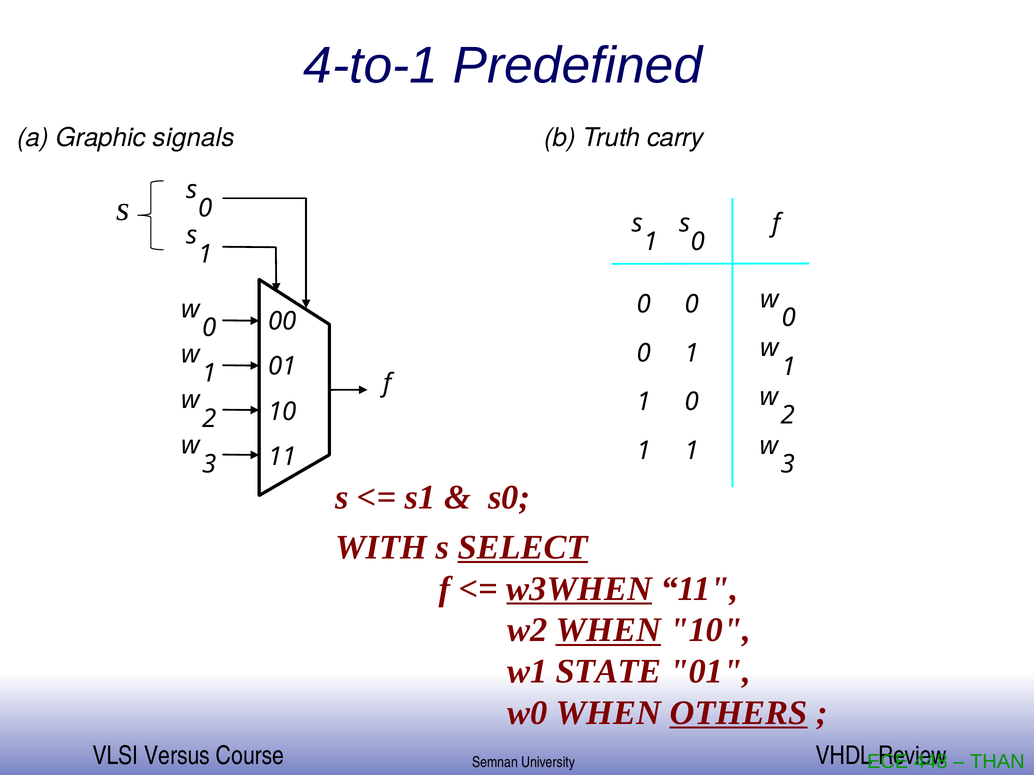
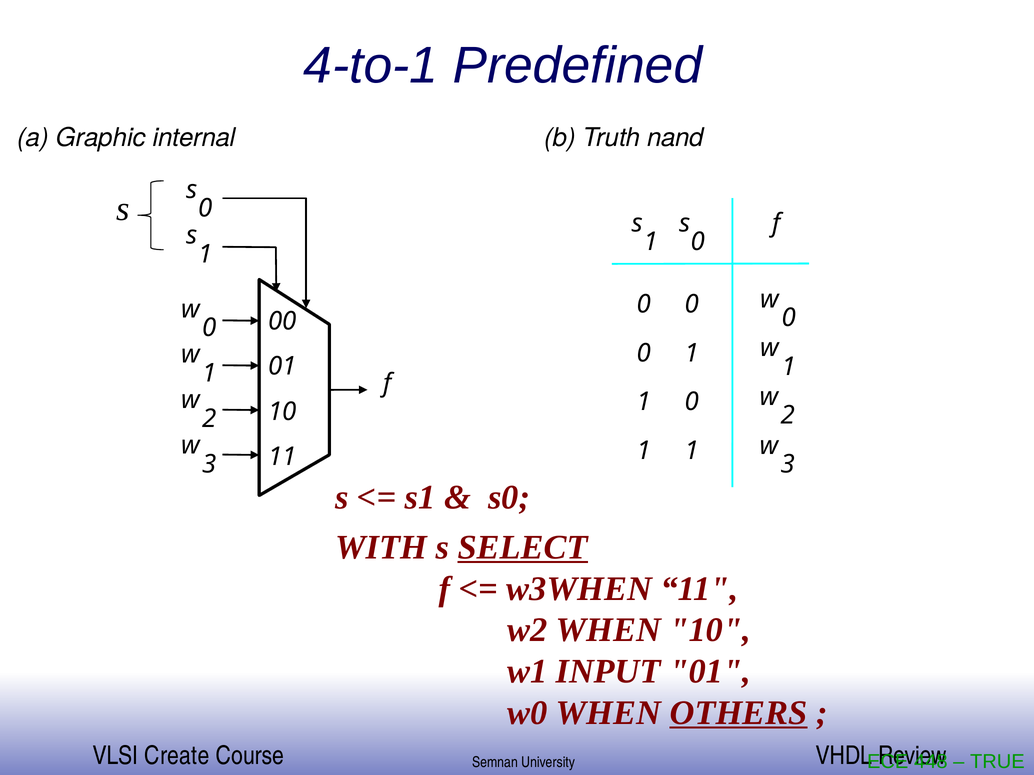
signals: signals -> internal (194, 138)
carry: carry -> nand (675, 138)
w3WHEN underline: present -> none (579, 589)
WHEN underline: present -> none (608, 630)
STATE: STATE -> INPUT (608, 672)
Versus: Versus -> Create (177, 756)
THAN: THAN -> TRUE (997, 762)
